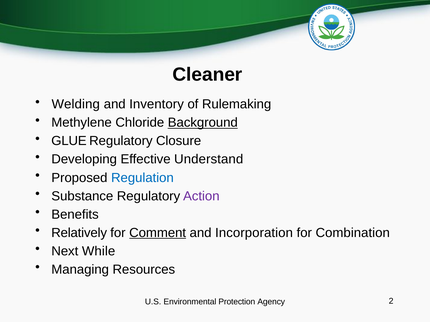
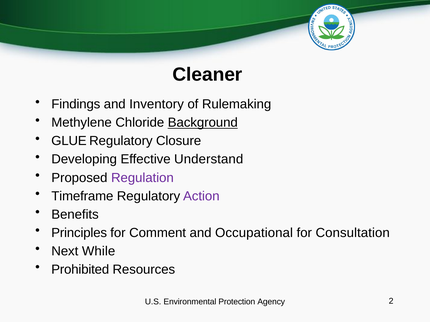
Welding: Welding -> Findings (76, 104)
Regulation colour: blue -> purple (142, 178)
Substance: Substance -> Timeframe (82, 196)
Relatively: Relatively -> Principles (79, 233)
Comment underline: present -> none (158, 233)
Incorporation: Incorporation -> Occupational (254, 233)
Combination: Combination -> Consultation (353, 233)
Managing: Managing -> Prohibited (80, 270)
